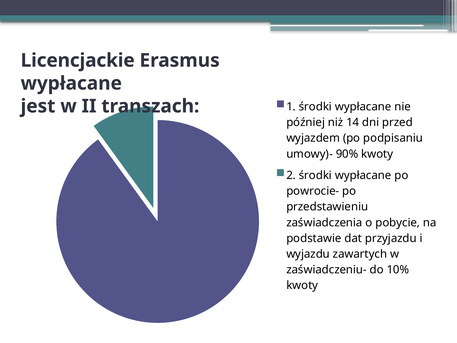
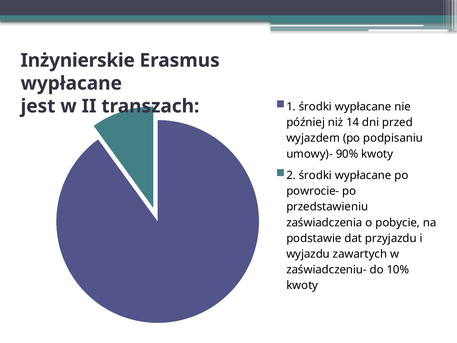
Licencjackie: Licencjackie -> Inżynierskie (78, 60)
